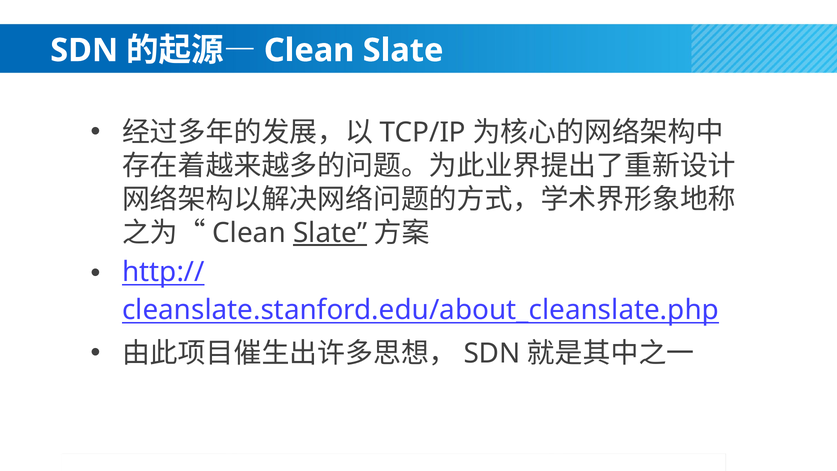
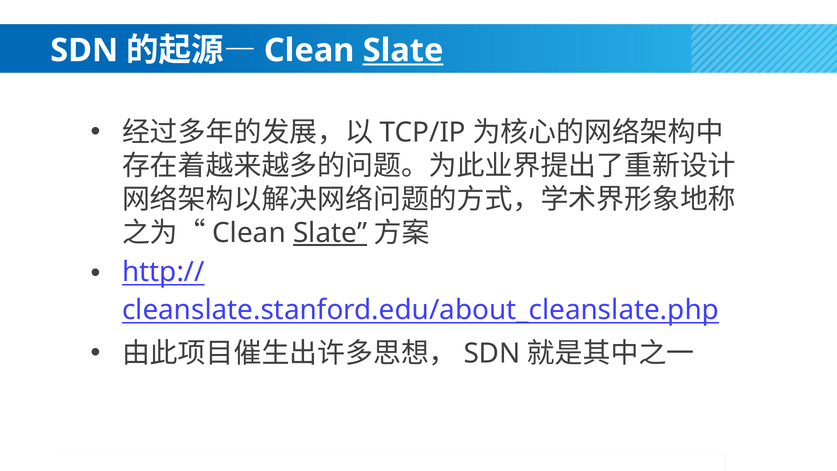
Slate underline: none -> present (403, 50)
